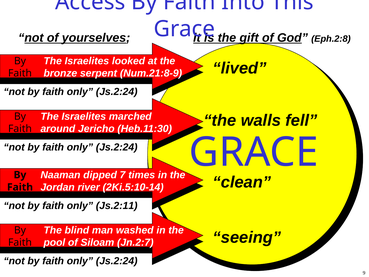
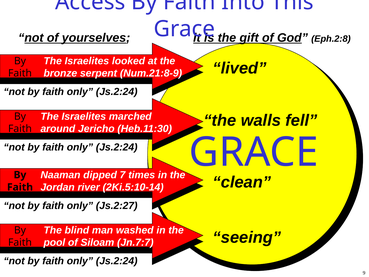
Js.2:11: Js.2:11 -> Js.2:27 (117, 205)
Jn.2:7: Jn.2:7 -> Jn.7:7 (135, 242)
